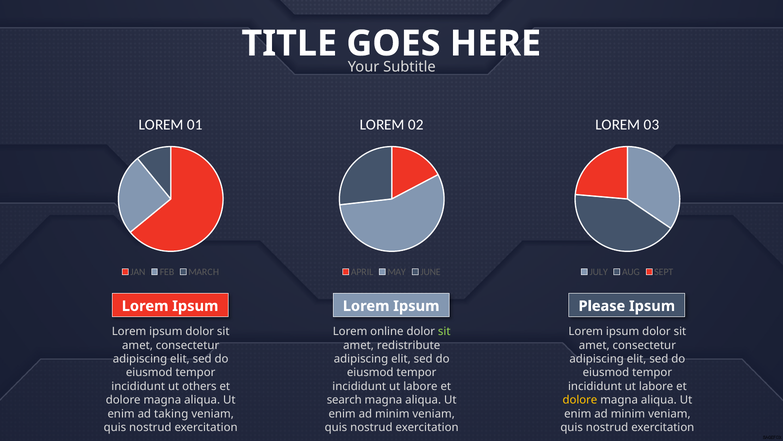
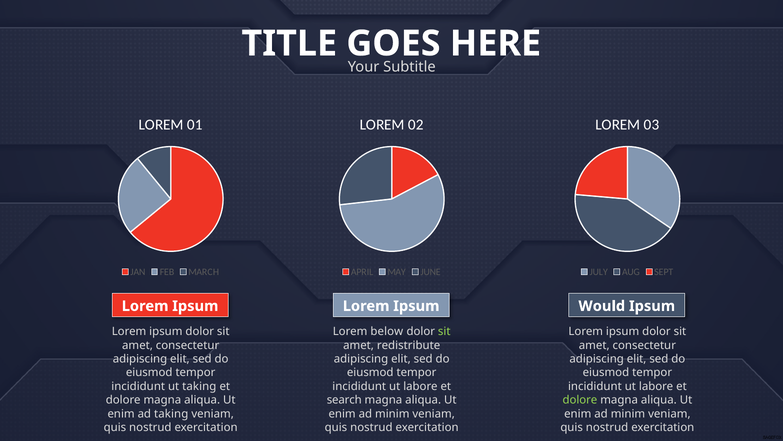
Please: Please -> Would (602, 306)
online: online -> below (387, 331)
ut others: others -> taking (199, 386)
dolore colour: yellow -> light green (580, 400)
